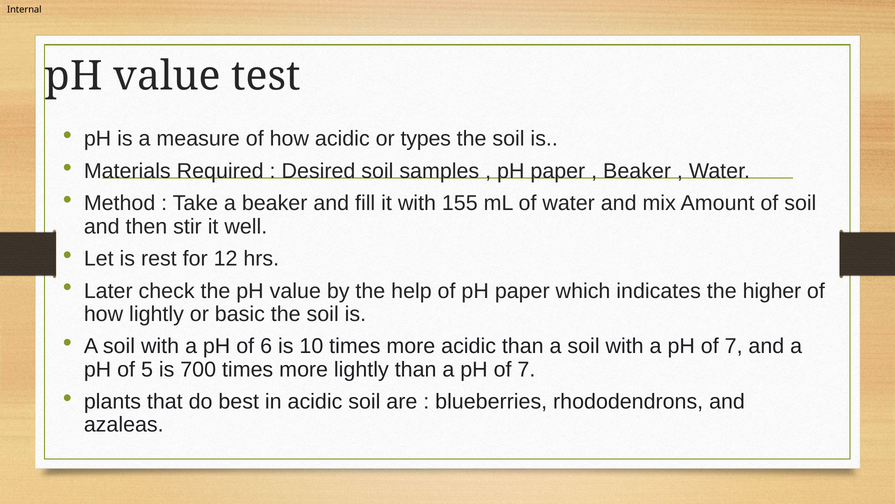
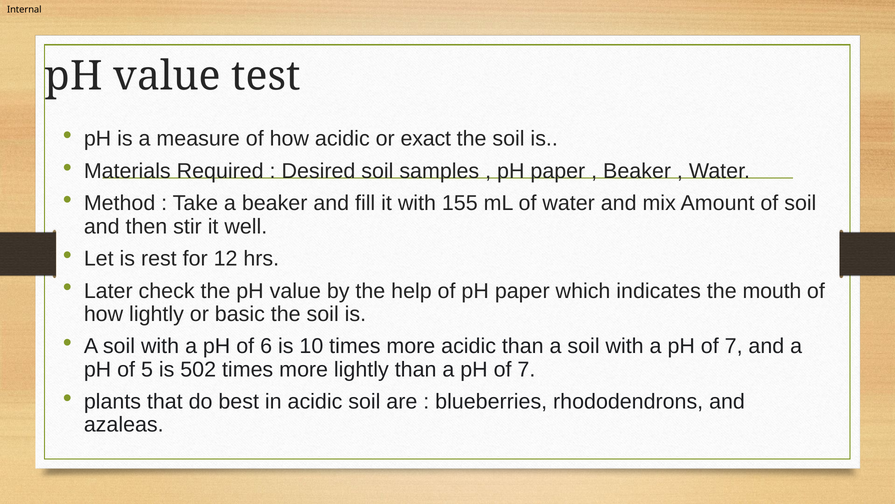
types: types -> exact (426, 139)
higher: higher -> mouth (772, 291)
700: 700 -> 502 (198, 369)
